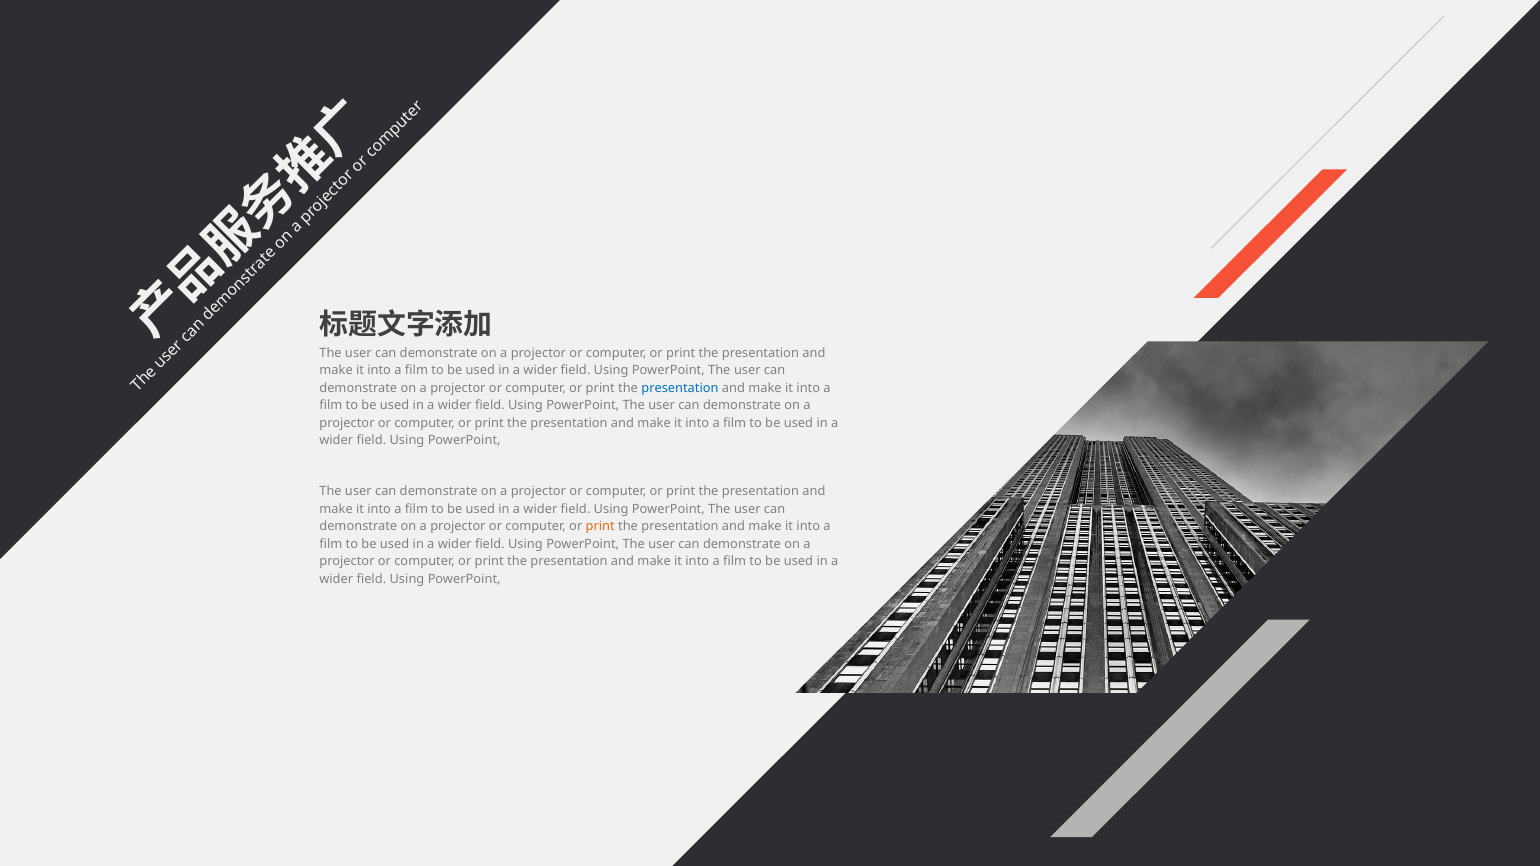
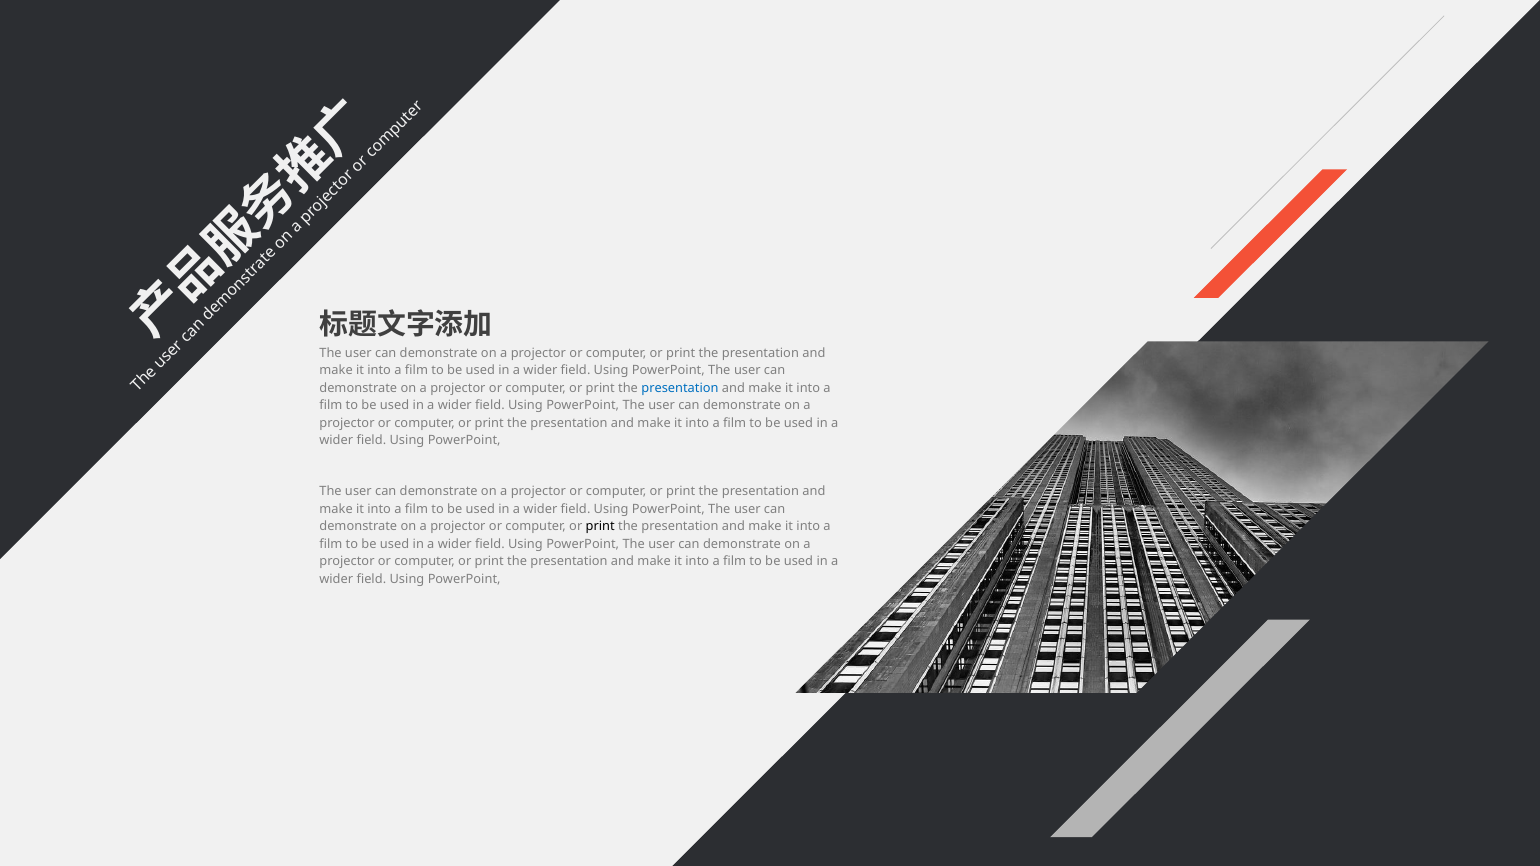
print colour: orange -> black (600, 527)
